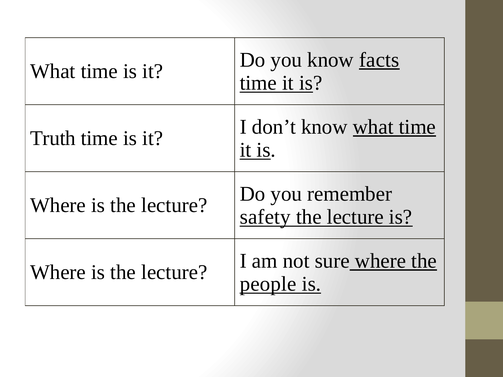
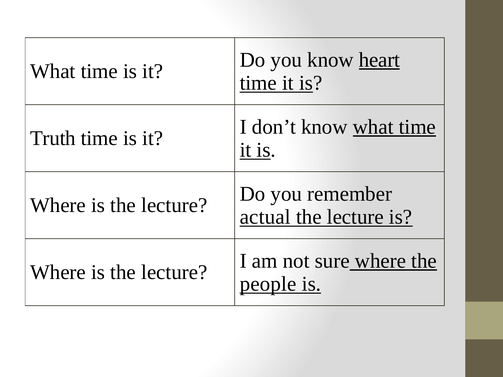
facts: facts -> heart (379, 60)
safety: safety -> actual (265, 217)
